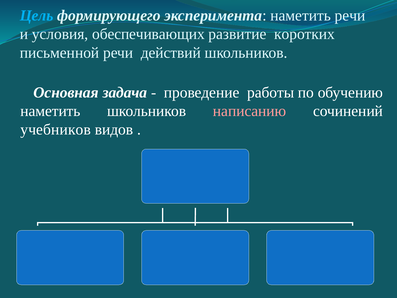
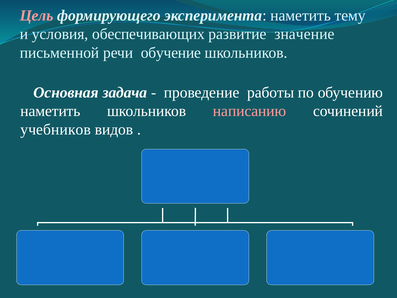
Цель colour: light blue -> pink (37, 16)
наметить речи: речи -> тему (350, 16)
коротких: коротких -> значение (304, 34)
действий: действий -> обучение (171, 53)
